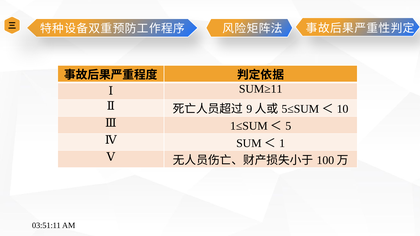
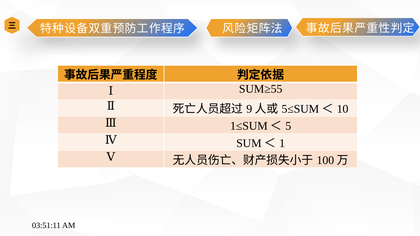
SUM≥11: SUM≥11 -> SUM≥55 (261, 89)
